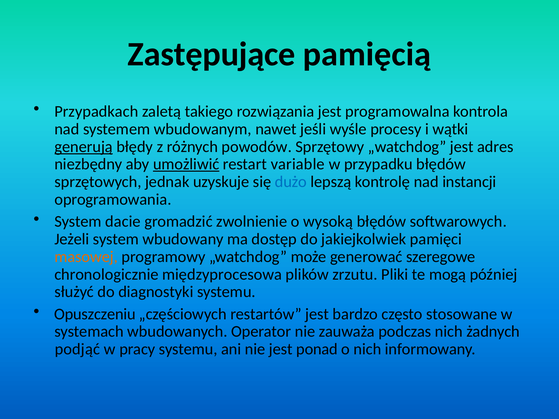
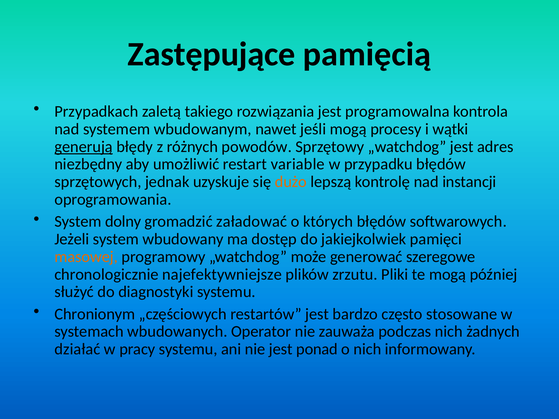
jeśli wyśle: wyśle -> mogą (348, 129)
umożliwić underline: present -> none (186, 164)
dużo colour: blue -> orange (291, 182)
dacie: dacie -> dolny (123, 222)
zwolnienie: zwolnienie -> załadować (252, 222)
wysoką: wysoką -> których (328, 222)
międzyprocesowa: międzyprocesowa -> najefektywniejsze (222, 274)
Opuszczeniu: Opuszczeniu -> Chronionym (95, 314)
podjąć: podjąć -> działać (77, 349)
